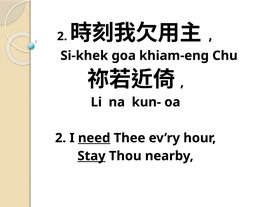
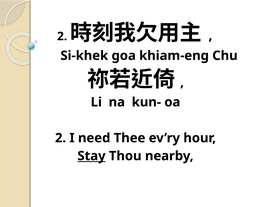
need underline: present -> none (94, 138)
